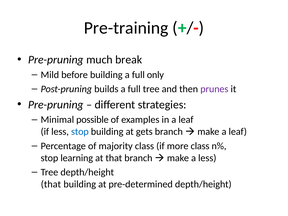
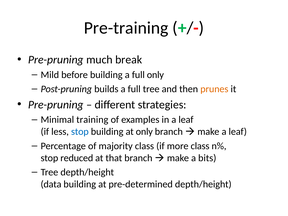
prunes colour: purple -> orange (214, 89)
possible: possible -> training (92, 120)
at gets: gets -> only (144, 132)
learning: learning -> reduced (77, 158)
a less: less -> bits (207, 158)
that: that -> data (51, 184)
